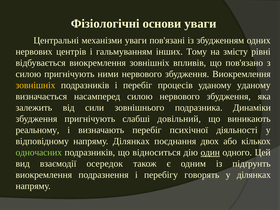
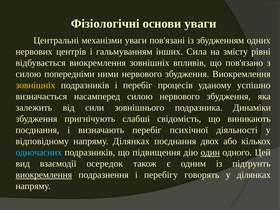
Тому: Тому -> Сила (197, 52)
силою пригнічують: пригнічують -> попередніми (69, 74)
уданому уданому: уданому -> успішно (254, 85)
довільний: довільний -> свідомість (179, 119)
реальному: реальному -> поєднання (37, 130)
одночасних colour: light green -> light blue (39, 152)
відноситься: відноситься -> підвищення (157, 152)
виокремлення underline: none -> present (44, 175)
